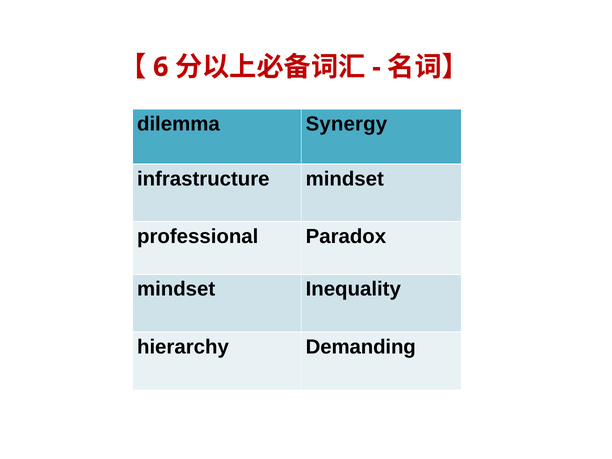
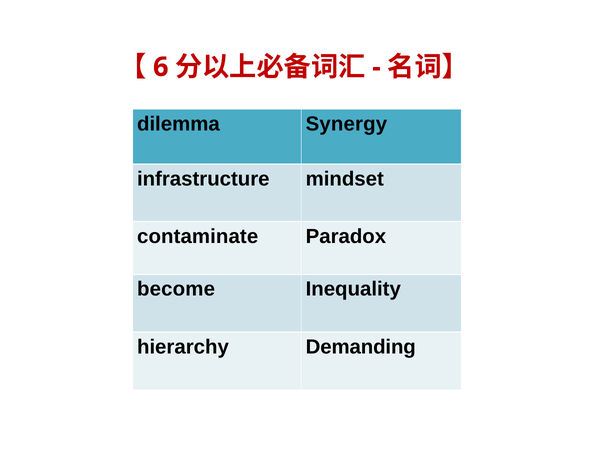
professional: professional -> contaminate (198, 236)
mindset: mindset -> become (176, 289)
